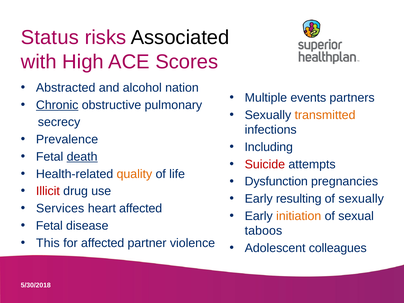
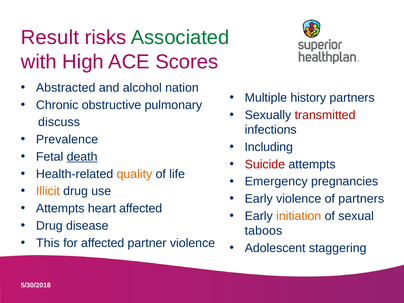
Status: Status -> Result (50, 38)
Associated colour: black -> green (180, 38)
events: events -> history (308, 98)
Chronic underline: present -> none (57, 105)
transmitted colour: orange -> red (325, 115)
secrecy: secrecy -> discuss (59, 122)
Dysfunction: Dysfunction -> Emergency (276, 182)
Illicit colour: red -> orange (48, 191)
Early resulting: resulting -> violence (299, 199)
of sexually: sexually -> partners (361, 199)
Services: Services -> Attempts (60, 208)
Fetal: Fetal -> Drug (49, 226)
colleagues: colleagues -> staggering (338, 248)
